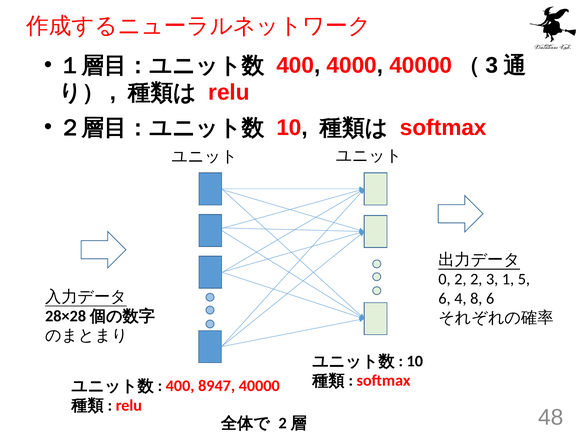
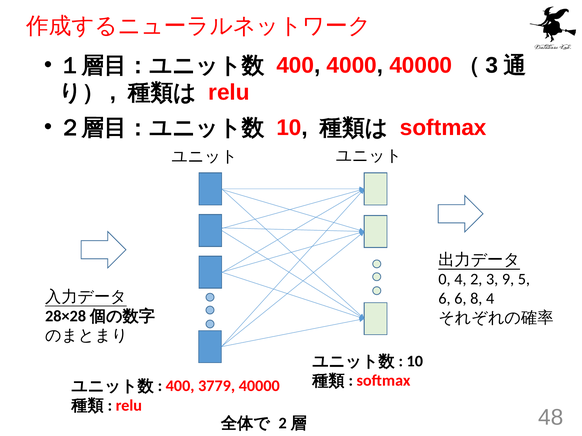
0 2: 2 -> 4 (460, 279)
1: 1 -> 9 (508, 279)
6 4: 4 -> 6 (460, 299)
8 6: 6 -> 4 (490, 299)
8947: 8947 -> 3779 (217, 386)
